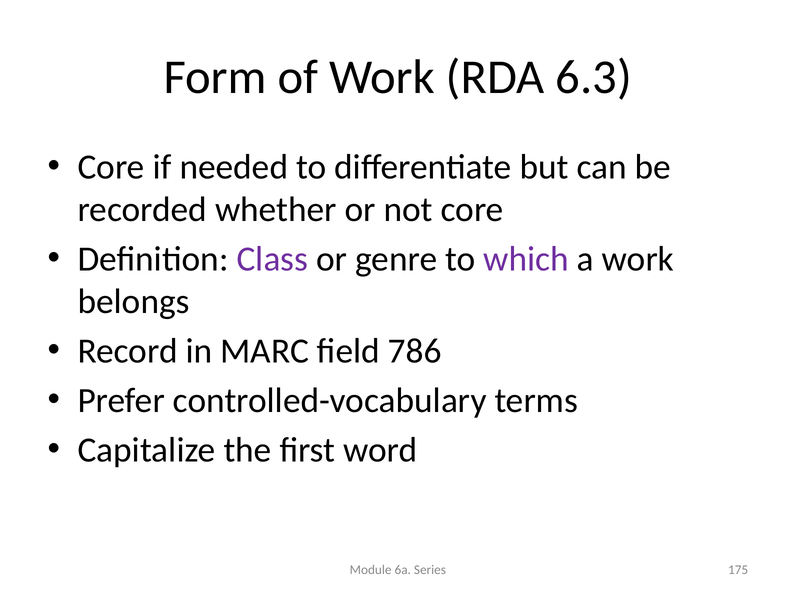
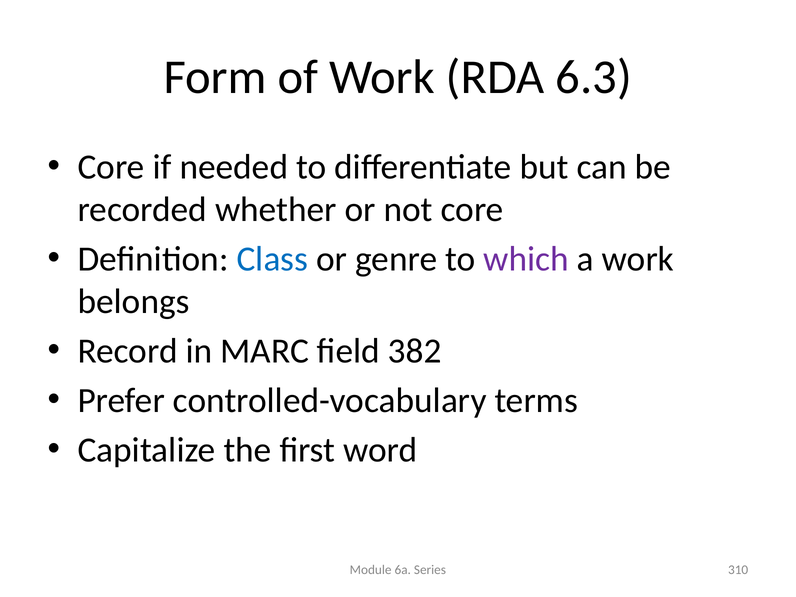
Class colour: purple -> blue (272, 259)
786: 786 -> 382 (415, 351)
175: 175 -> 310 (738, 570)
